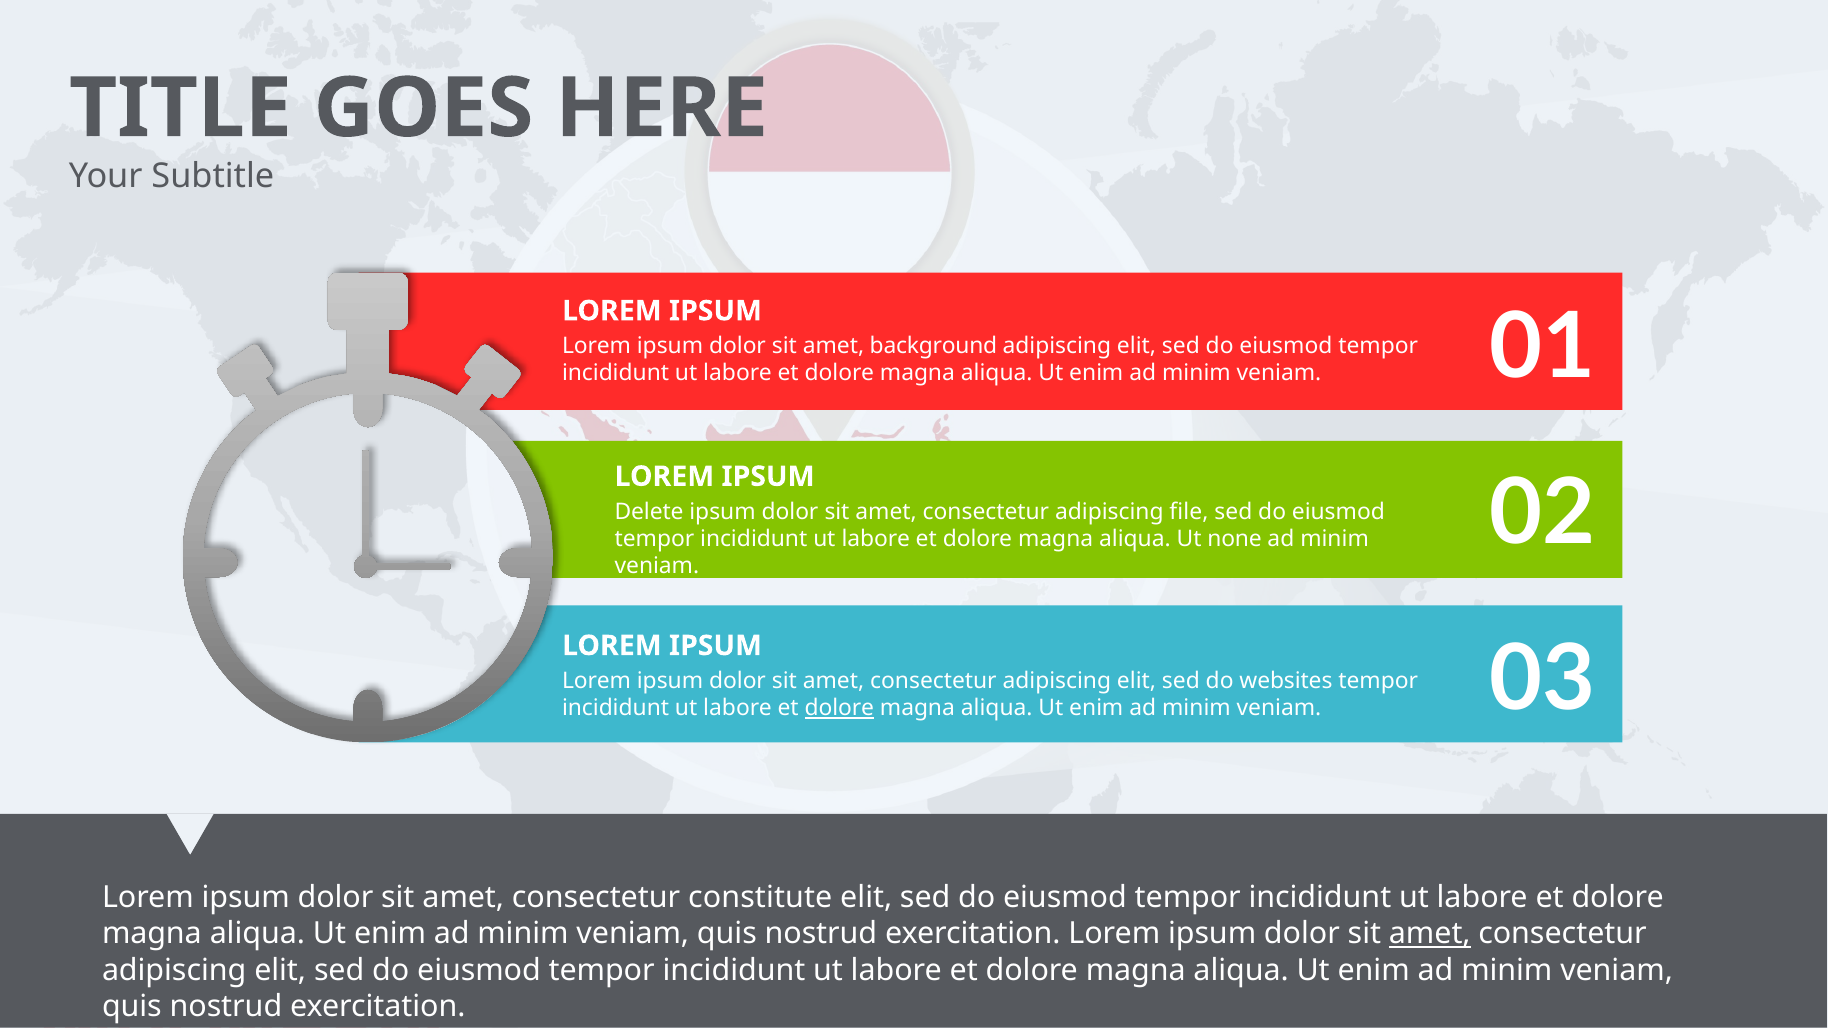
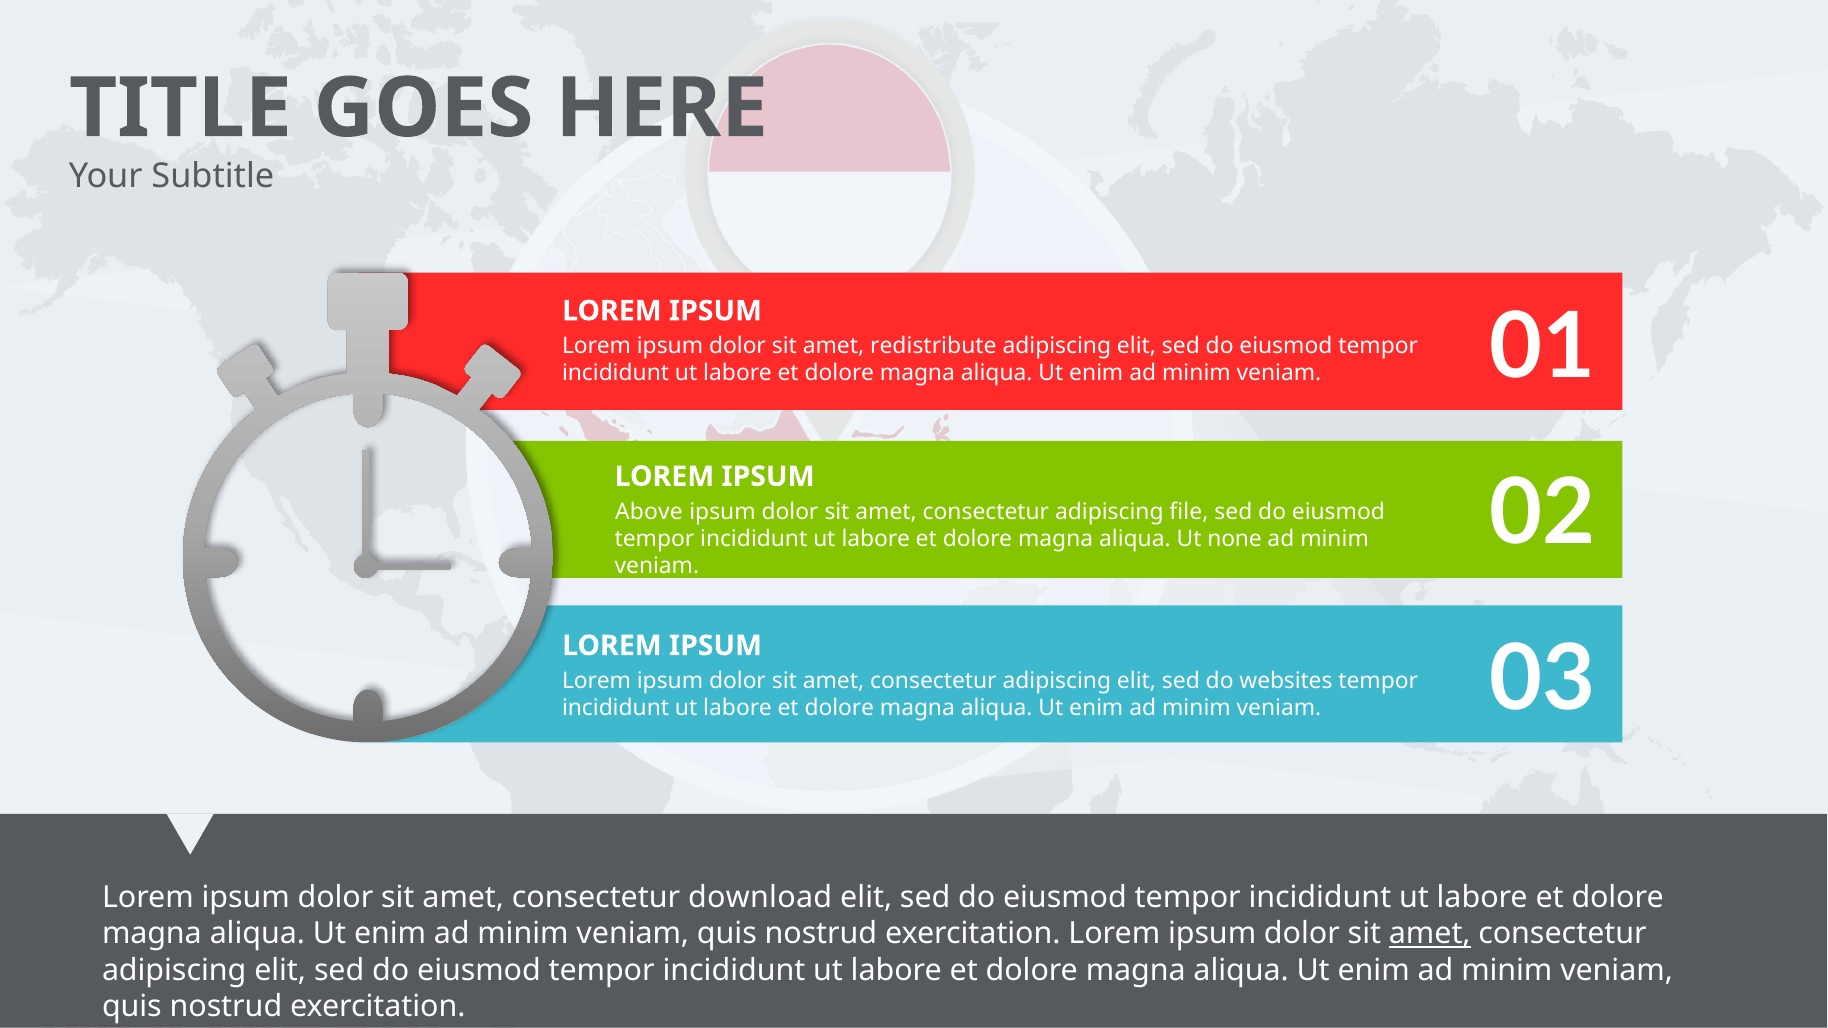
background: background -> redistribute (933, 346)
Delete: Delete -> Above (649, 512)
dolore underline: present -> none (839, 708)
constitute: constitute -> download (760, 897)
